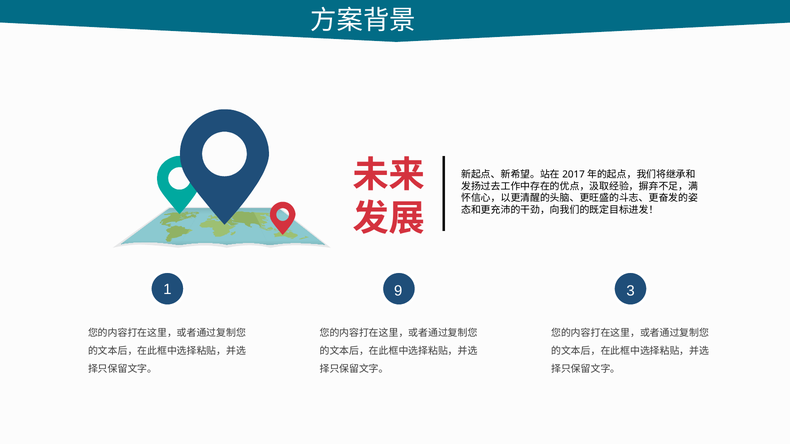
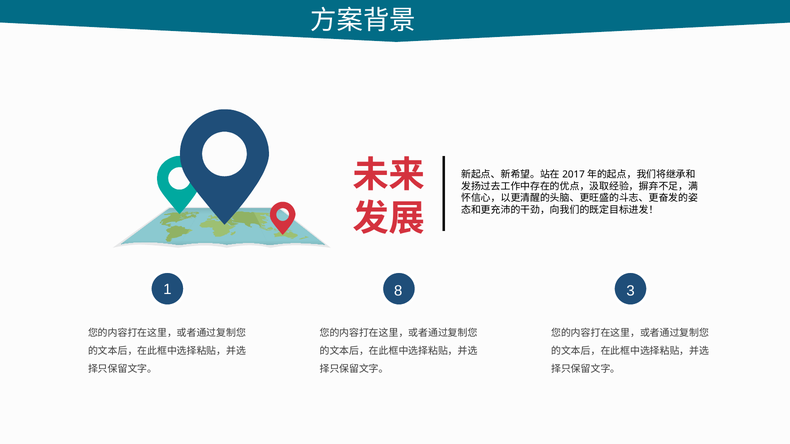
9: 9 -> 8 (398, 291)
